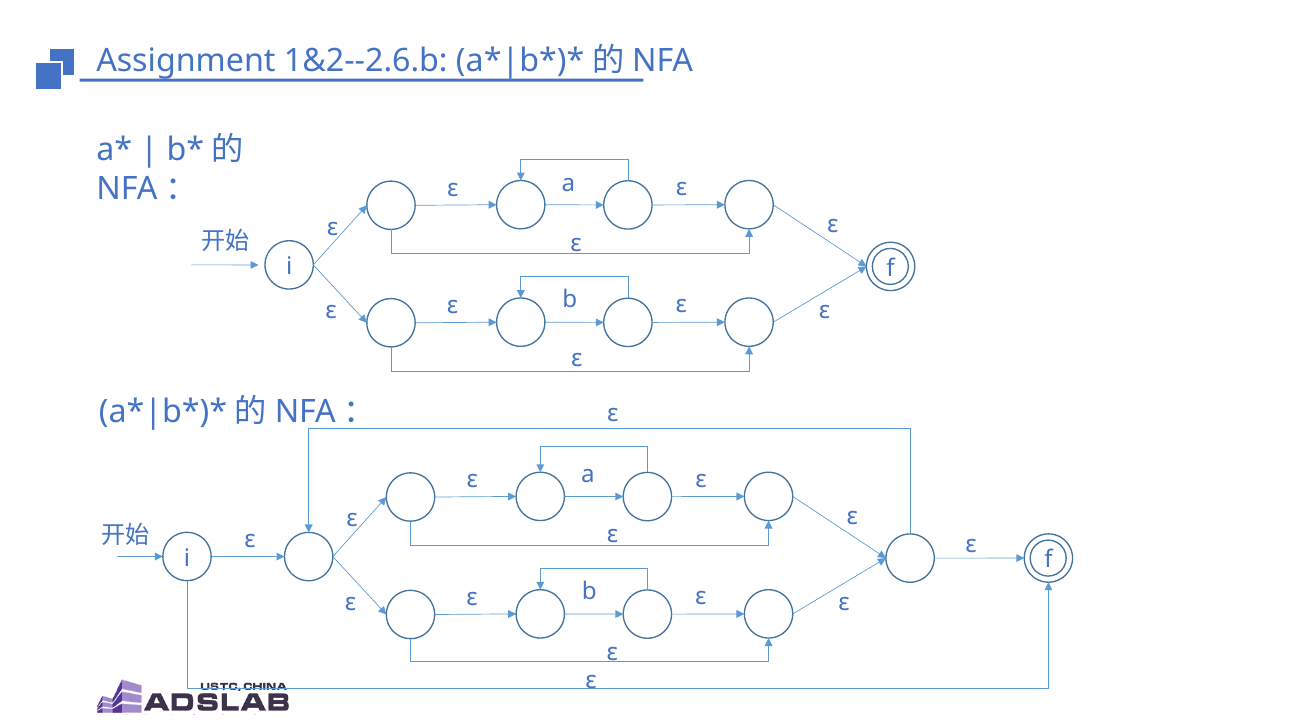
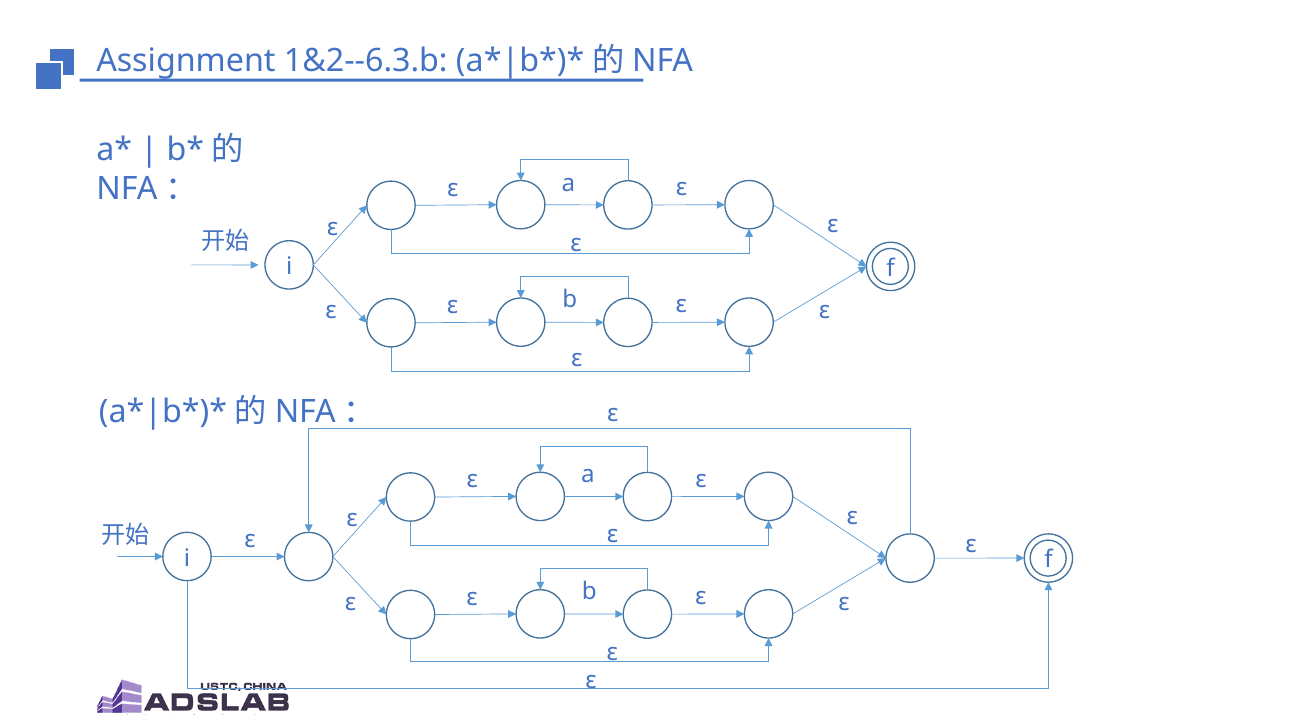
1&2--2.6.b: 1&2--2.6.b -> 1&2--6.3.b (366, 60)
